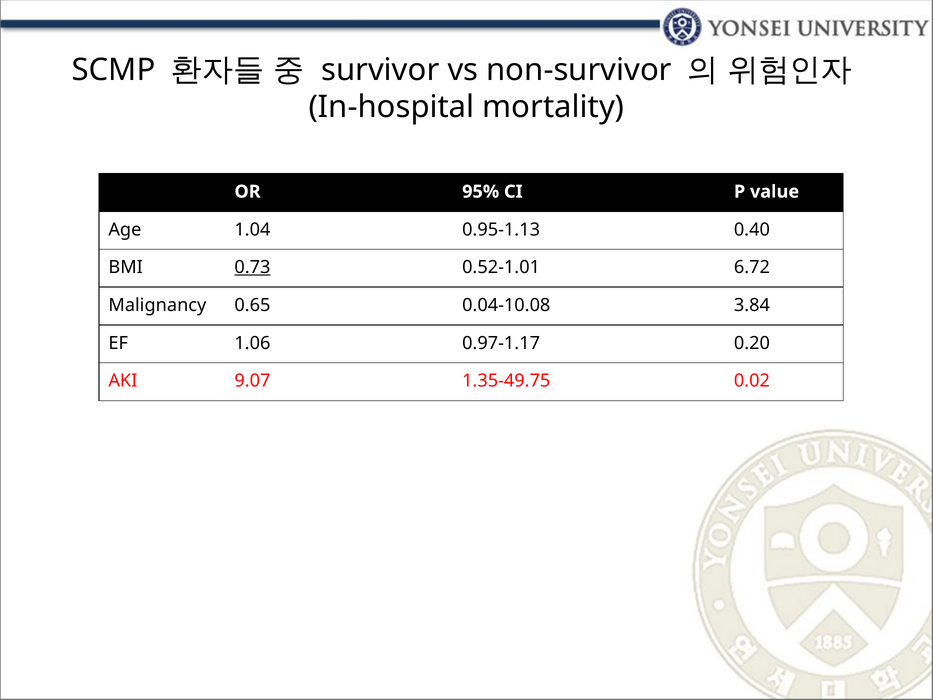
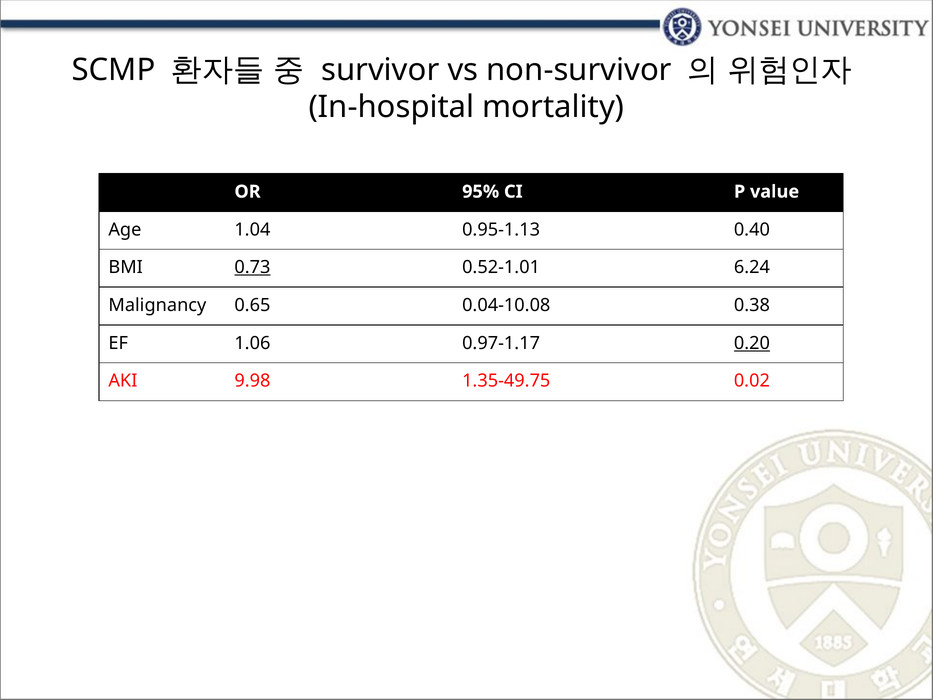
6.72: 6.72 -> 6.24 (752, 267)
3.84: 3.84 -> 0.38 (752, 305)
0.20 underline: none -> present (752, 343)
9.07: 9.07 -> 9.98 (252, 381)
